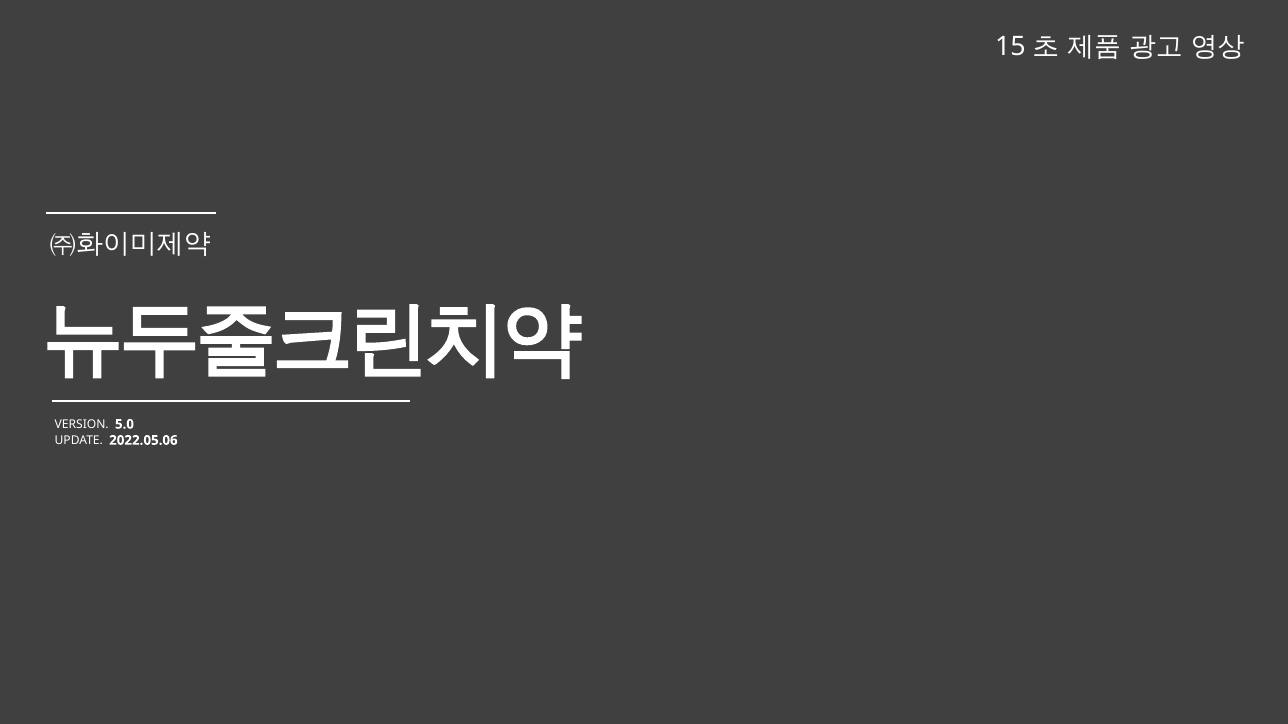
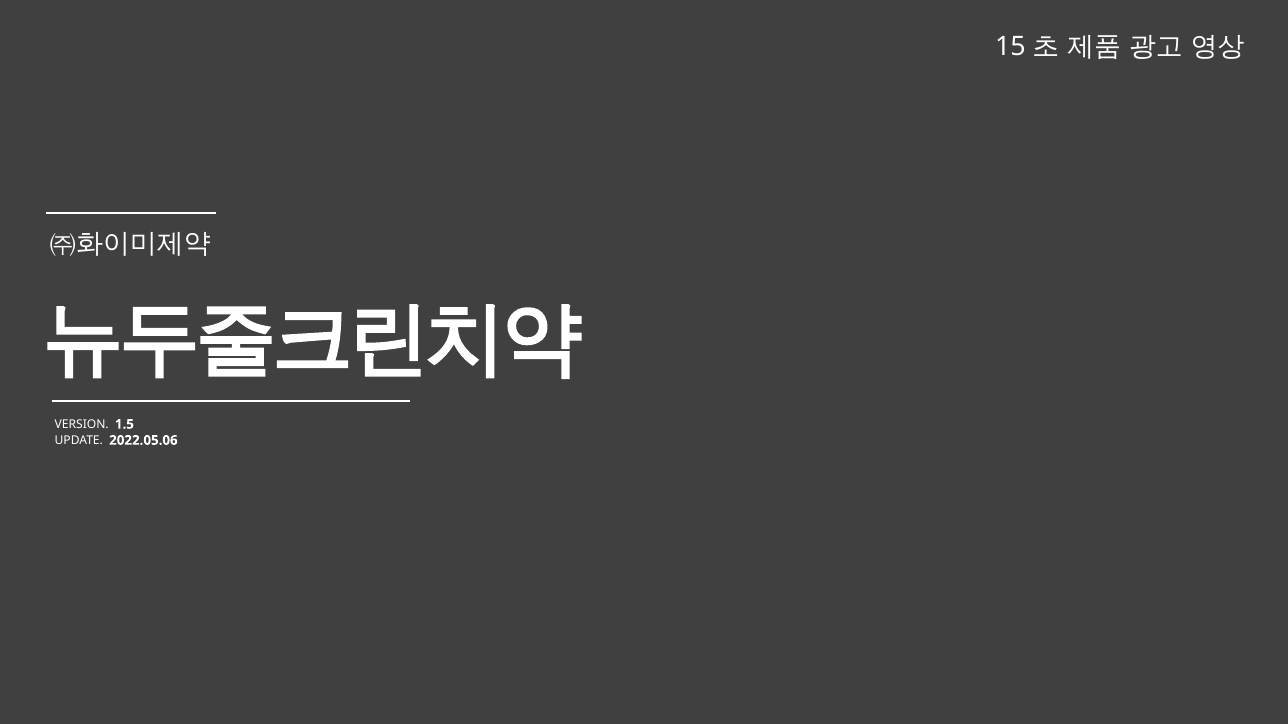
5.0: 5.0 -> 1.5 (124, 424)
